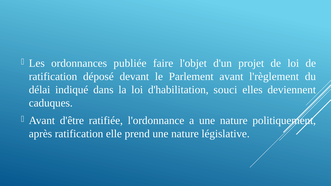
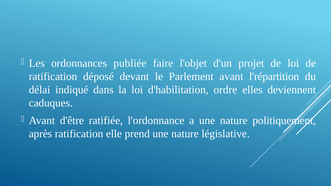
l'règlement: l'règlement -> l'répartition (274, 77)
souci: souci -> ordre (225, 90)
